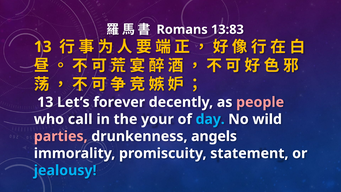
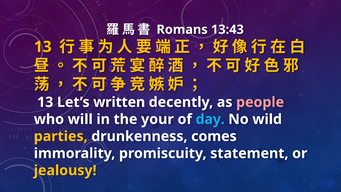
13:83: 13:83 -> 13:43 (227, 30)
forever: forever -> written (119, 102)
call: call -> will (80, 119)
parties colour: pink -> yellow (61, 136)
angels: angels -> comes (214, 136)
jealousy colour: light blue -> yellow (65, 170)
